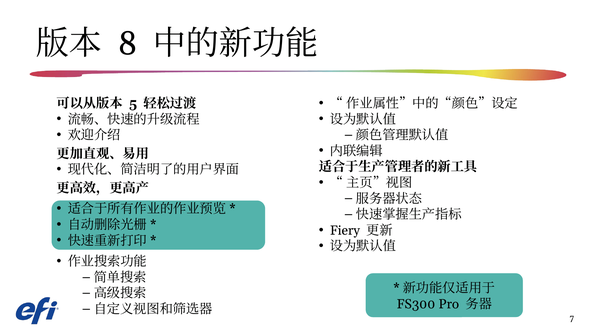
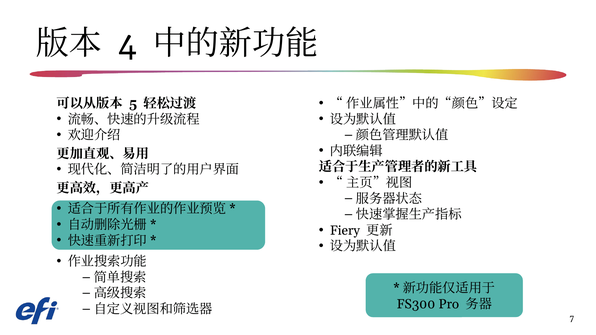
8: 8 -> 4 (128, 44)
